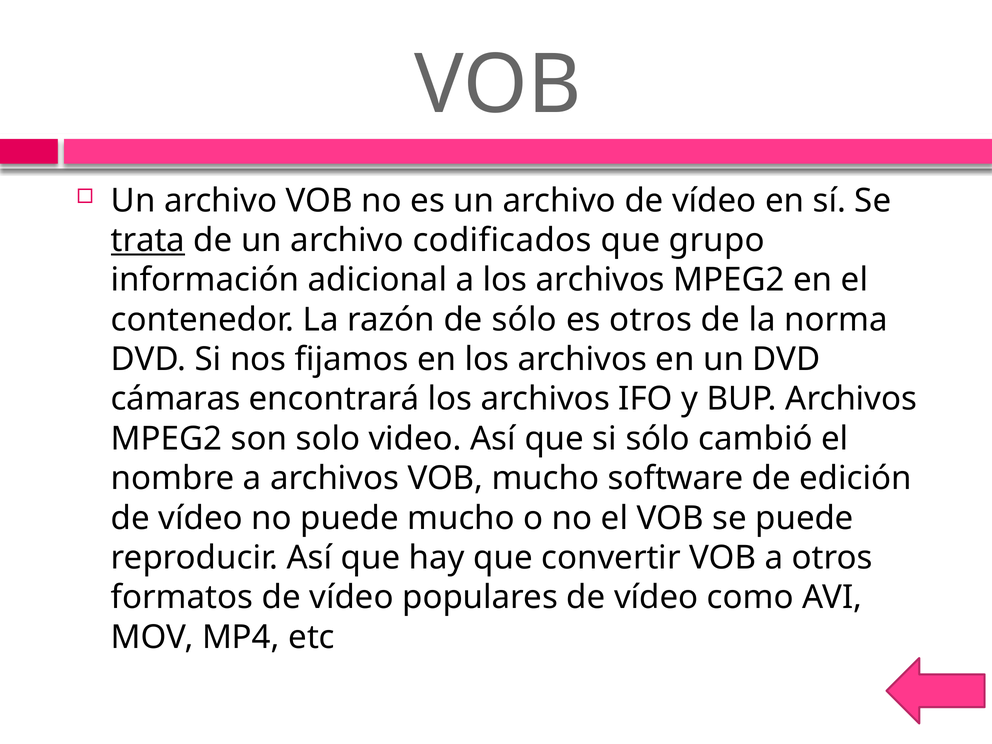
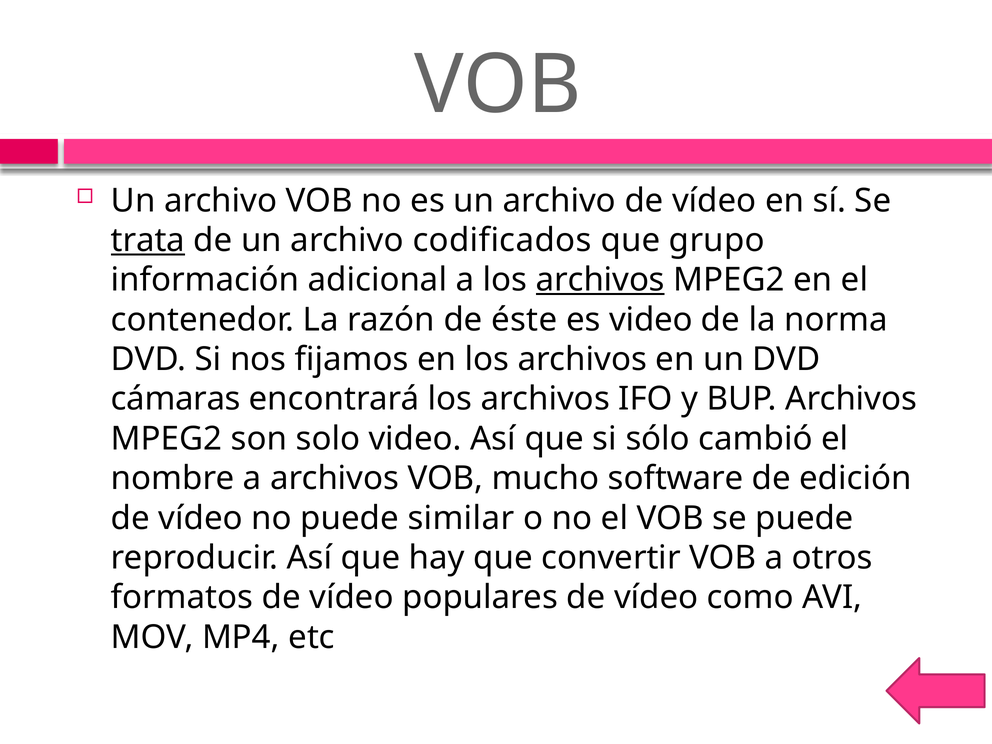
archivos underline: none -> present (600, 280)
de sólo: sólo -> éste (524, 320)
es otros: otros -> video (651, 320)
puede mucho: mucho -> similar (461, 518)
